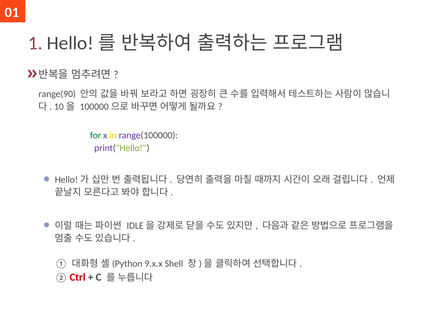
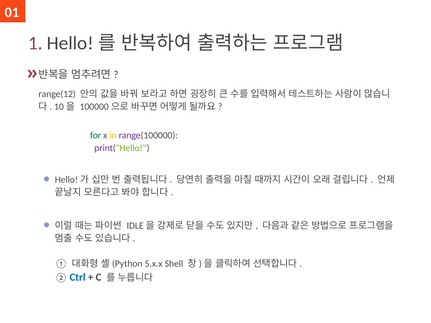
range(90: range(90 -> range(12 (57, 94)
9.x.x: 9.x.x -> 5.x.x (154, 264)
Ctrl colour: red -> blue (78, 277)
